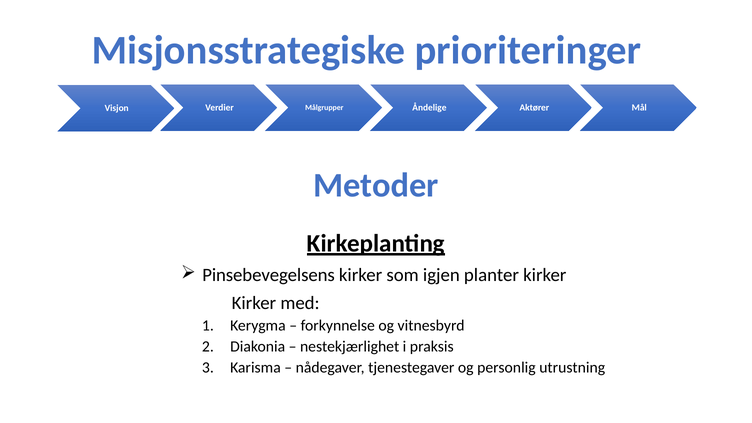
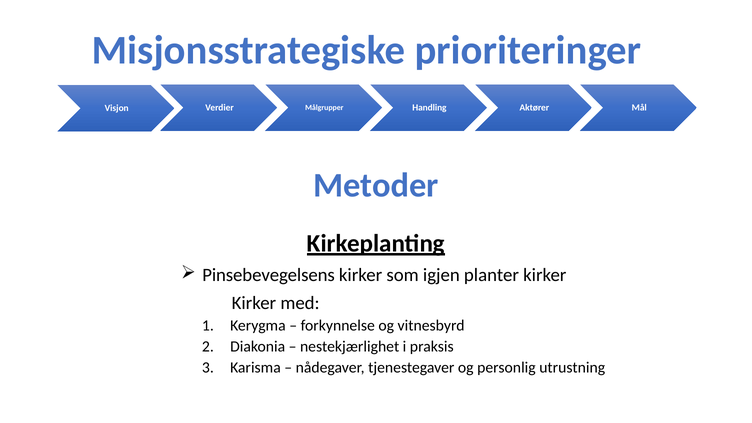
Åndelige: Åndelige -> Handling (429, 108)
